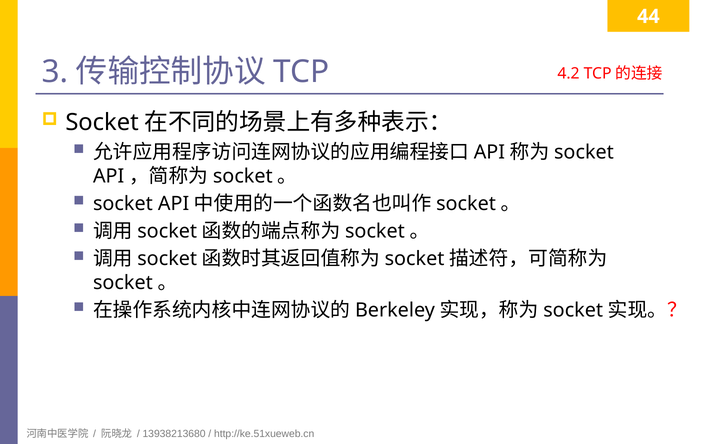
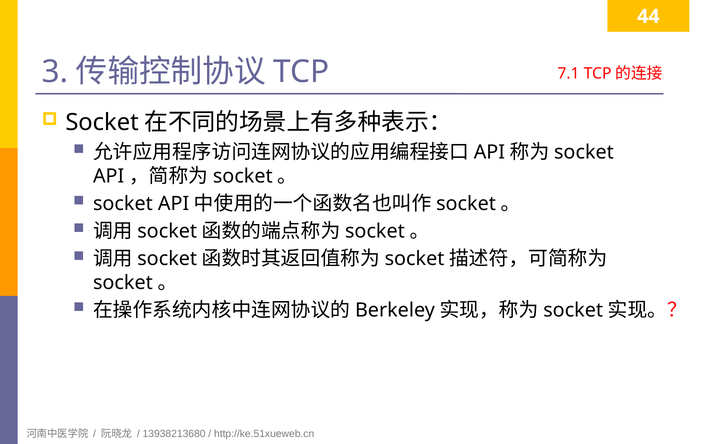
4.2: 4.2 -> 7.1 (569, 74)
